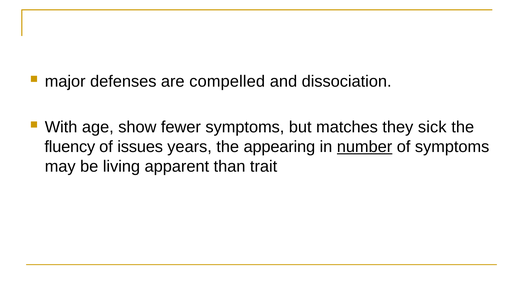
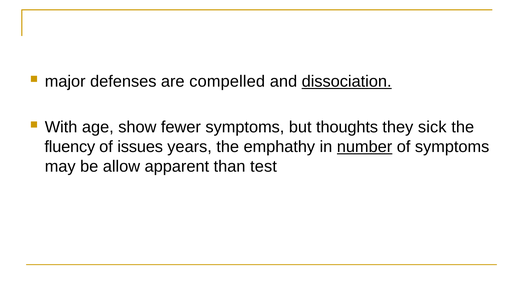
dissociation underline: none -> present (347, 82)
matches: matches -> thoughts (347, 127)
appearing: appearing -> emphathy (279, 147)
living: living -> allow (121, 167)
trait: trait -> test (264, 167)
